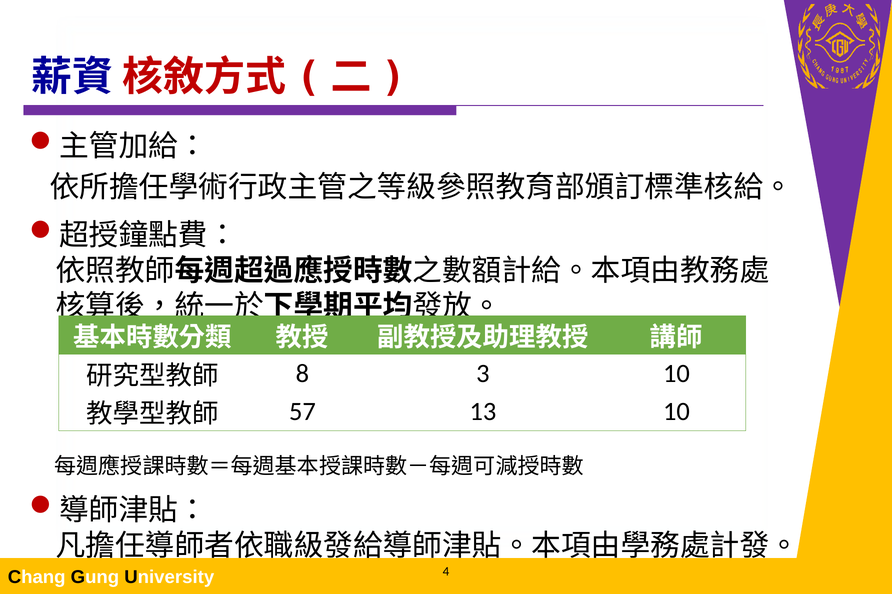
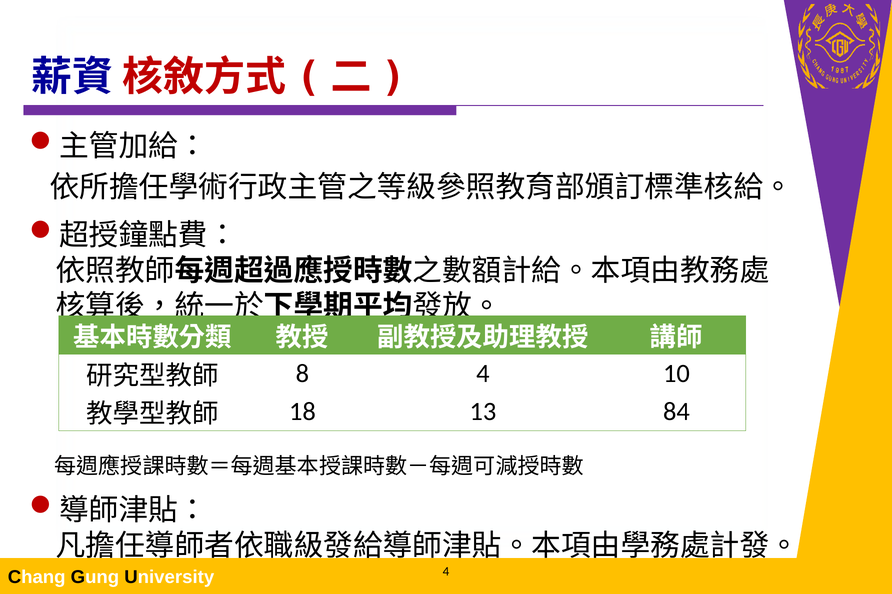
8 3: 3 -> 4 (483, 374)
57: 57 -> 18 (302, 412)
13 10: 10 -> 84 (676, 412)
